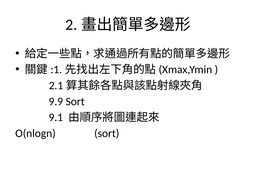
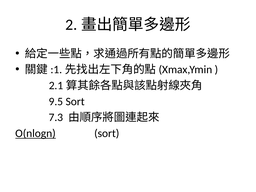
9.9: 9.9 -> 9.5 (56, 102)
9.1: 9.1 -> 7.3 (56, 117)
O(nlogn underline: none -> present (36, 133)
